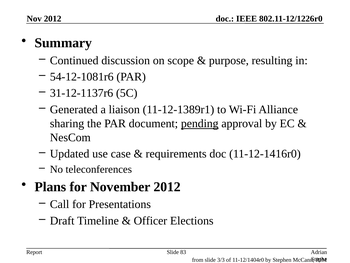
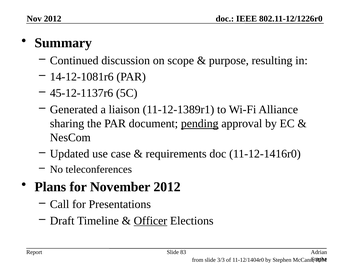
54-12-1081r6: 54-12-1081r6 -> 14-12-1081r6 (82, 77)
31-12-1137r6: 31-12-1137r6 -> 45-12-1137r6 (82, 93)
Officer underline: none -> present (150, 220)
